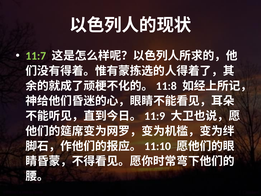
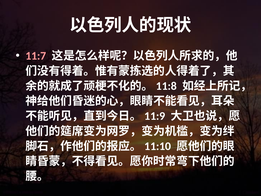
11:7 colour: light green -> pink (36, 56)
